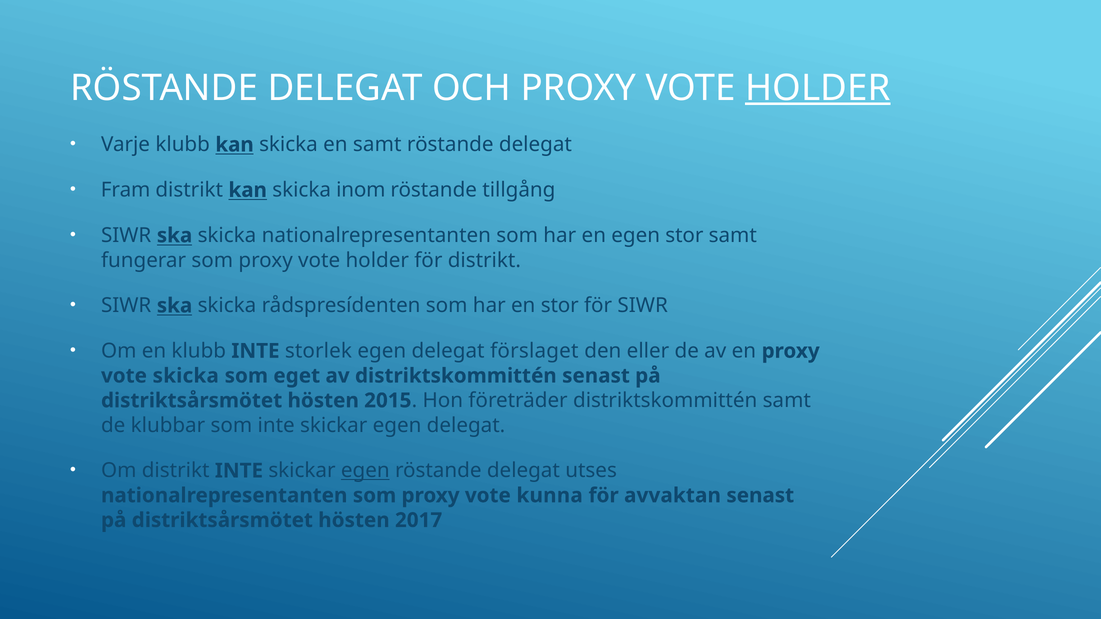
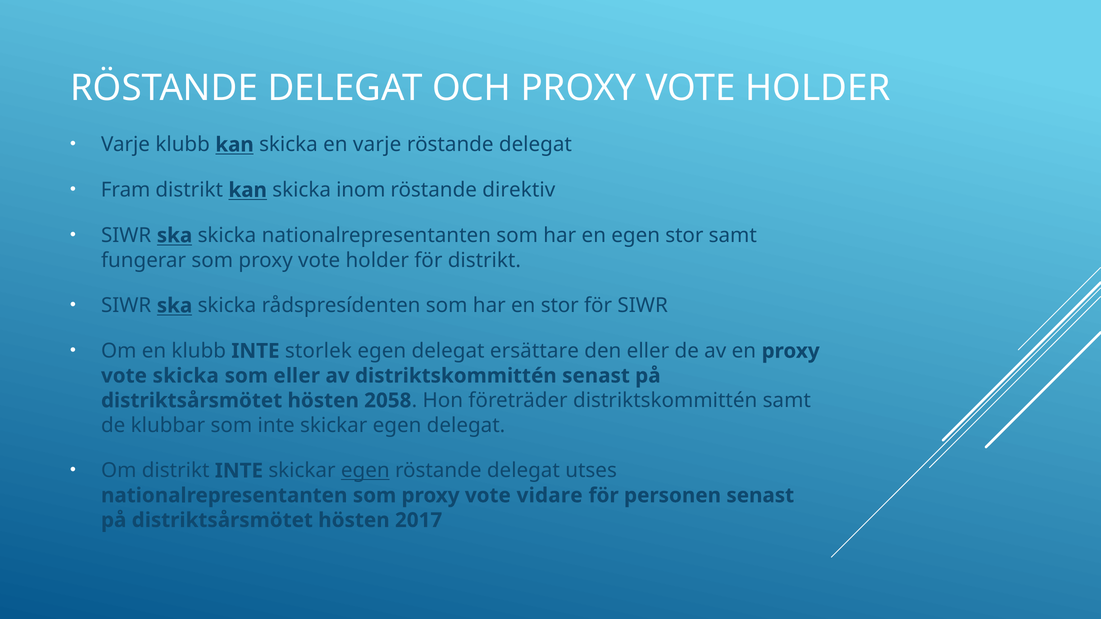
HOLDER underline: present -> none (818, 88)
en samt: samt -> varje (377, 145)
tillgång: tillgång -> direktiv (519, 190)
förslaget: förslaget -> ersättare (534, 351)
som eget: eget -> eller (297, 376)
2015: 2015 -> 2058 (388, 401)
kunna: kunna -> vidare (550, 496)
avvaktan: avvaktan -> personen (673, 496)
